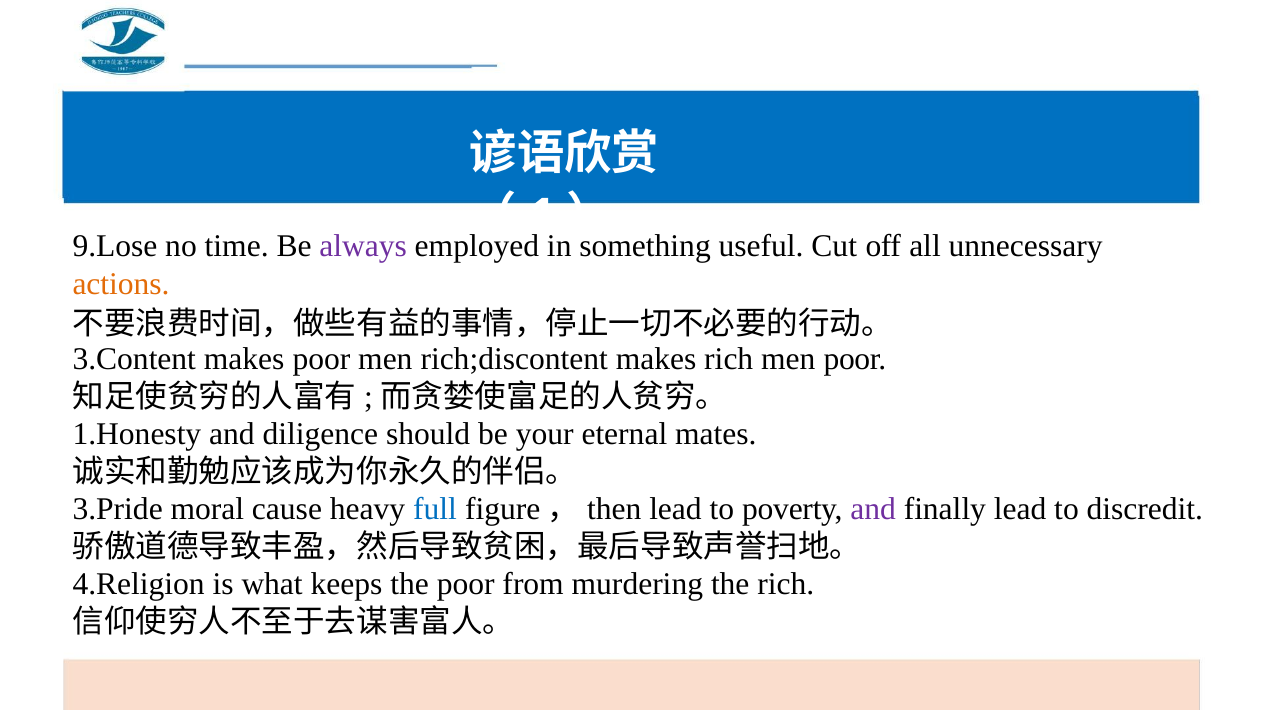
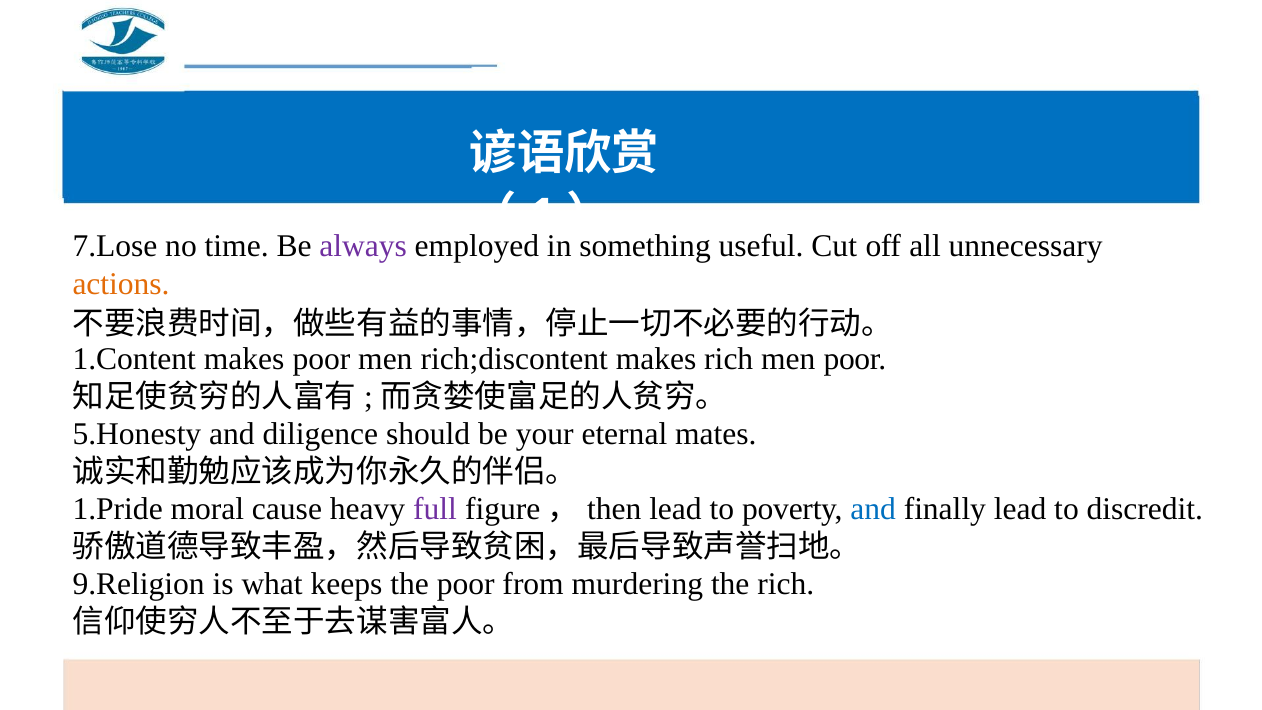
9.Lose: 9.Lose -> 7.Lose (115, 246)
3.Content: 3.Content -> 1.Content (134, 359)
1.Honesty: 1.Honesty -> 5.Honesty (137, 434)
3.Pride: 3.Pride -> 1.Pride (118, 509)
full colour: blue -> purple (435, 509)
and colour: purple -> blue (873, 509)
4.Religion: 4.Religion -> 9.Religion (139, 584)
